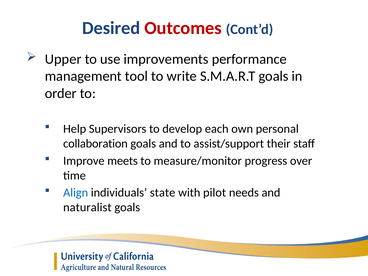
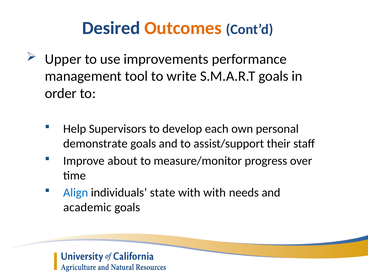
Outcomes colour: red -> orange (183, 28)
collaboration: collaboration -> demonstrate (95, 144)
meets: meets -> about (122, 161)
with pilot: pilot -> with (215, 193)
naturalist: naturalist -> academic (87, 207)
